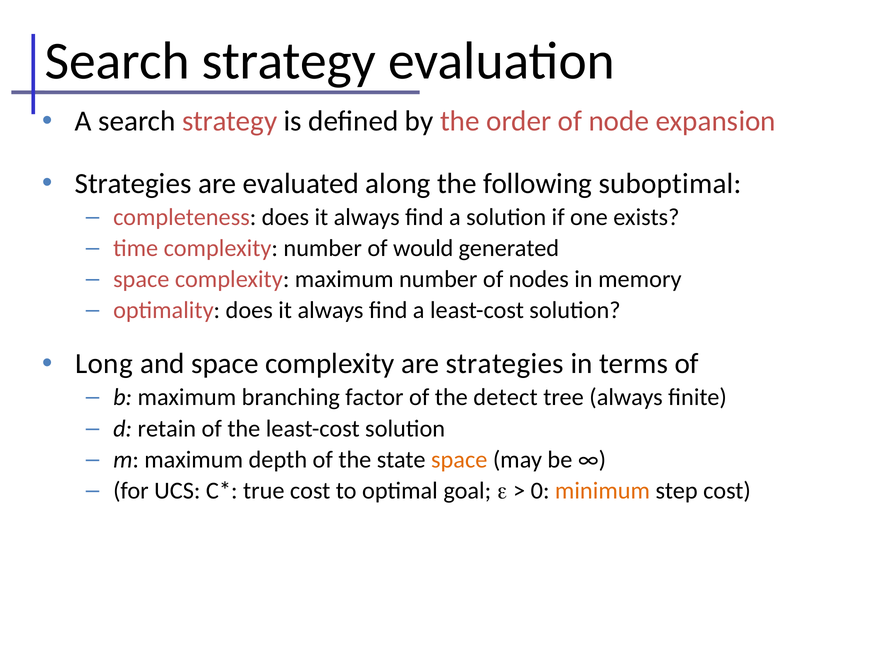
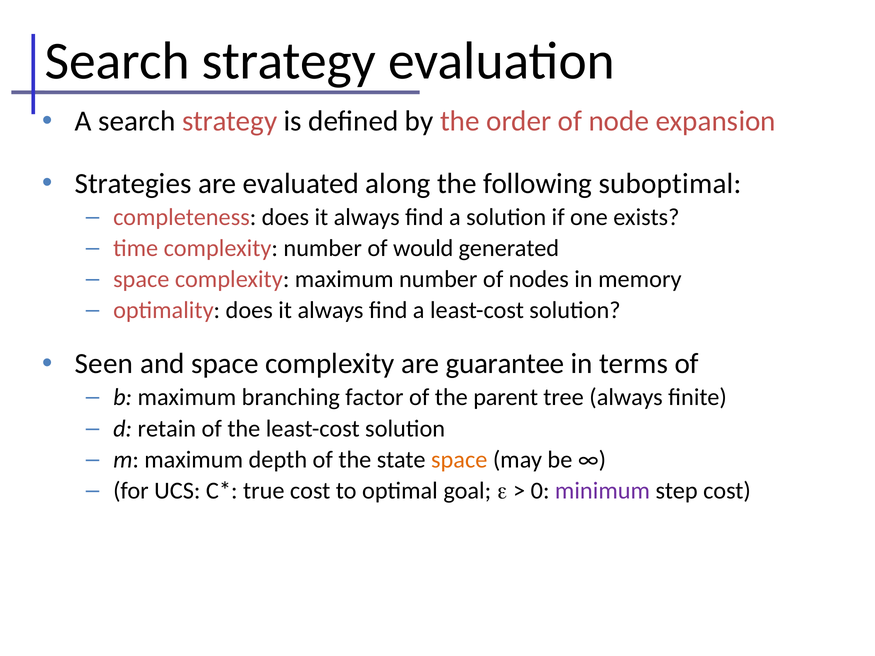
Long: Long -> Seen (104, 364)
are strategies: strategies -> guarantee (505, 364)
detect: detect -> parent (506, 398)
minimum colour: orange -> purple (602, 491)
